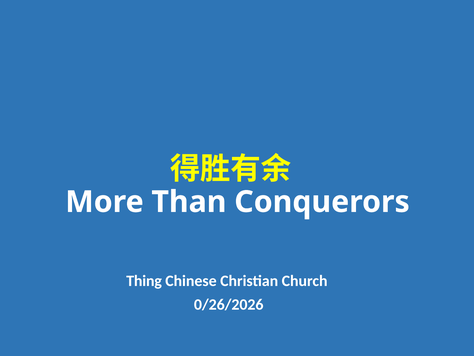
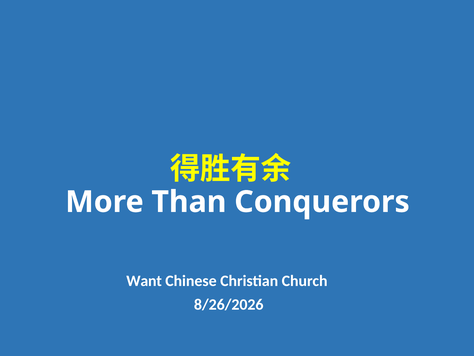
Thing: Thing -> Want (144, 280)
0/26/2026: 0/26/2026 -> 8/26/2026 (229, 304)
